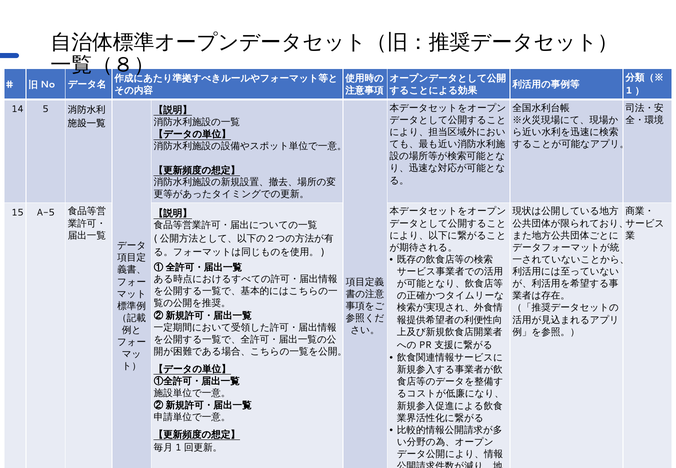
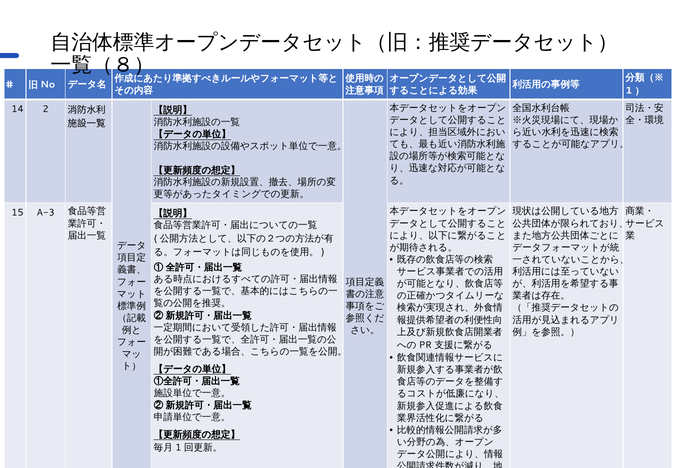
5: 5 -> 2 (46, 109)
A-5: A-5 -> A-3 (46, 213)
